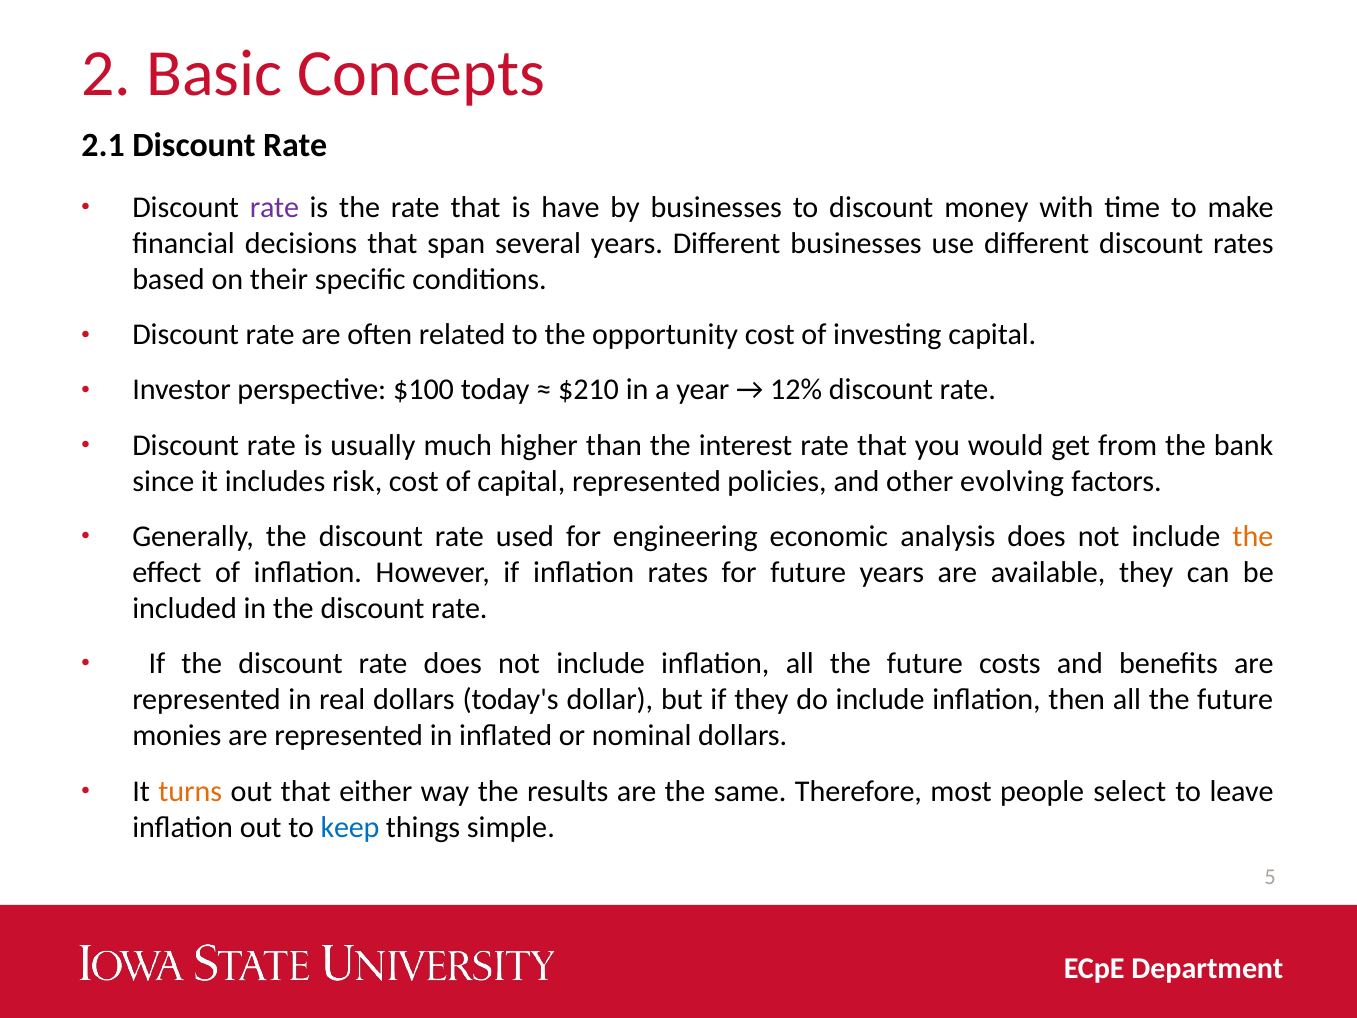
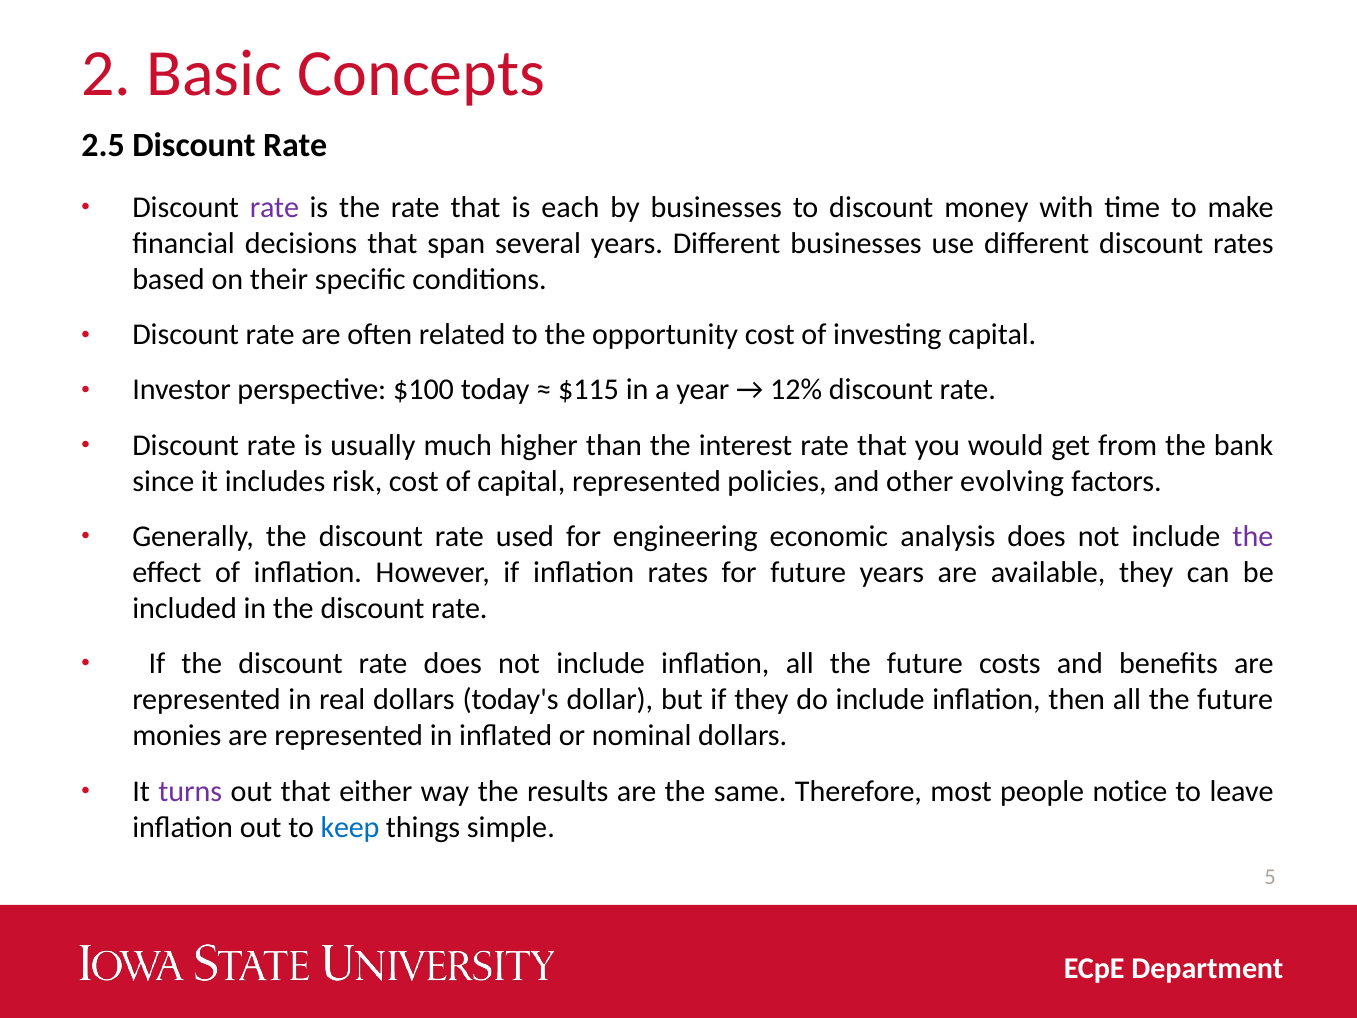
2.1: 2.1 -> 2.5 (103, 146)
have: have -> each (570, 208)
$210: $210 -> $115 (589, 390)
the colour: orange -> purple (1253, 536)
turns colour: orange -> purple (190, 791)
select: select -> notice (1130, 791)
